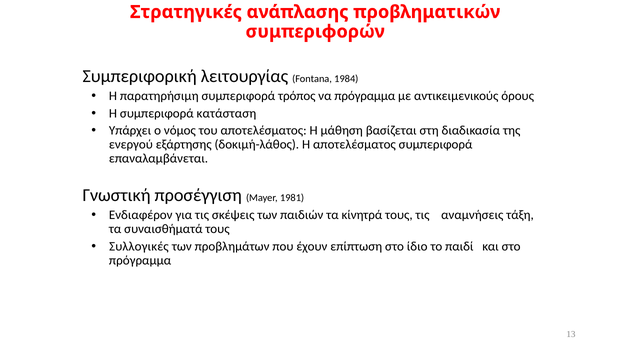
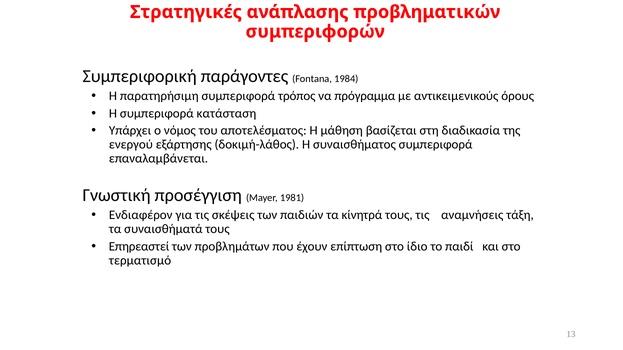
λειτουργίας: λειτουργίας -> παράγοντες (245, 77)
Η αποτελέσματος: αποτελέσματος -> συναισθήματος (354, 145)
Συλλογικές: Συλλογικές -> Επηρεαστεί (139, 247)
πρόγραμμα: πρόγραμμα -> τερματισμό (140, 261)
